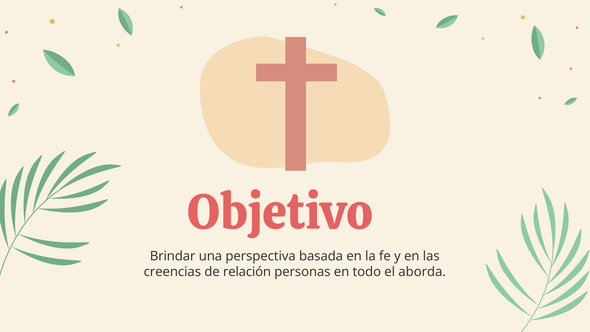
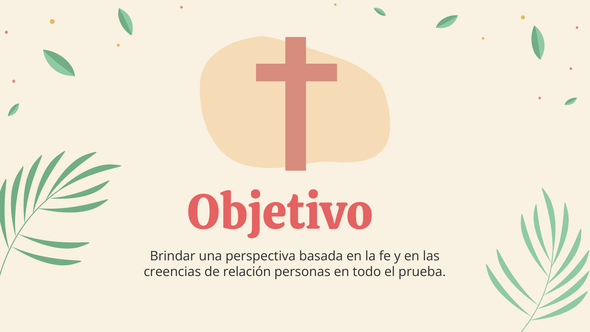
aborda: aborda -> prueba (422, 272)
